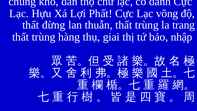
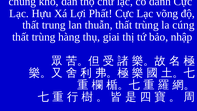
đừng: đừng -> trung (54, 25)
trang: trang -> cúng (183, 25)
